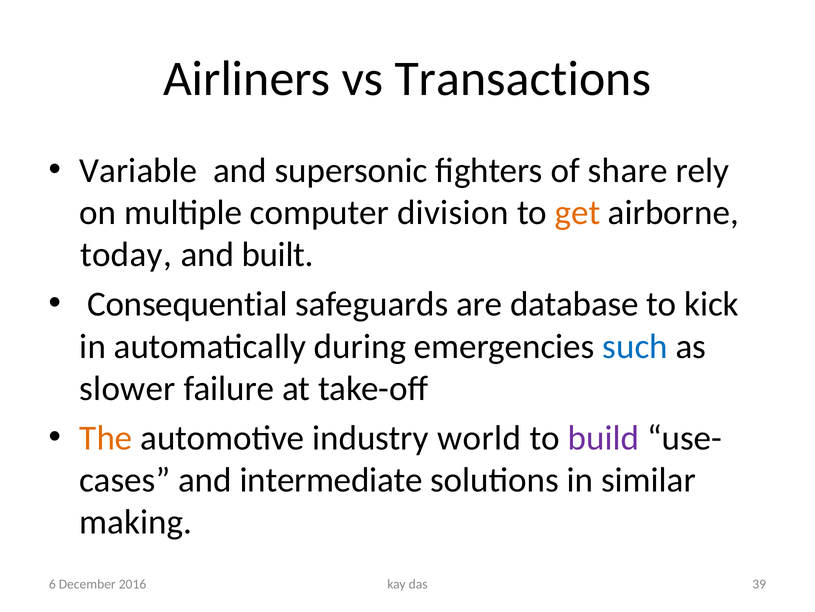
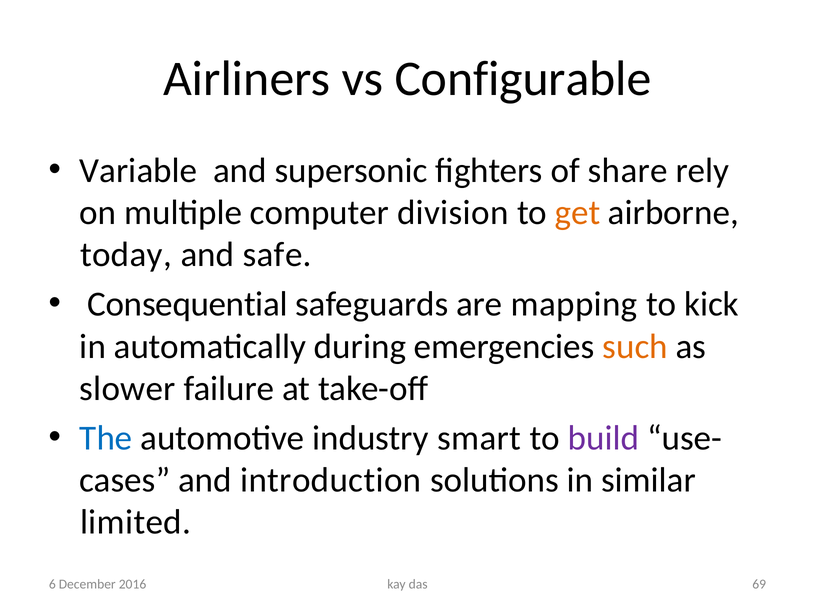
Transactions: Transactions -> Configurable (523, 79)
built: built -> safe (277, 254)
database: database -> mapping (574, 304)
such colour: blue -> orange (635, 346)
The colour: orange -> blue (106, 438)
world: world -> smart (479, 438)
intermediate: intermediate -> introduction (331, 480)
making: making -> limited (136, 522)
39: 39 -> 69 (759, 584)
